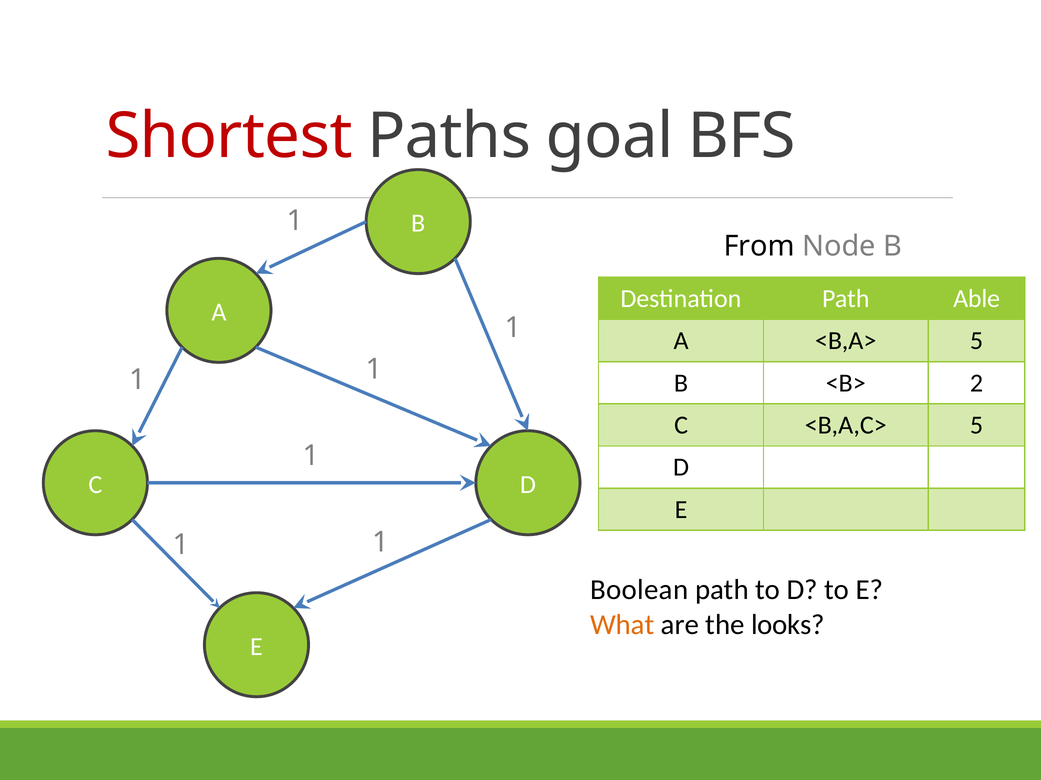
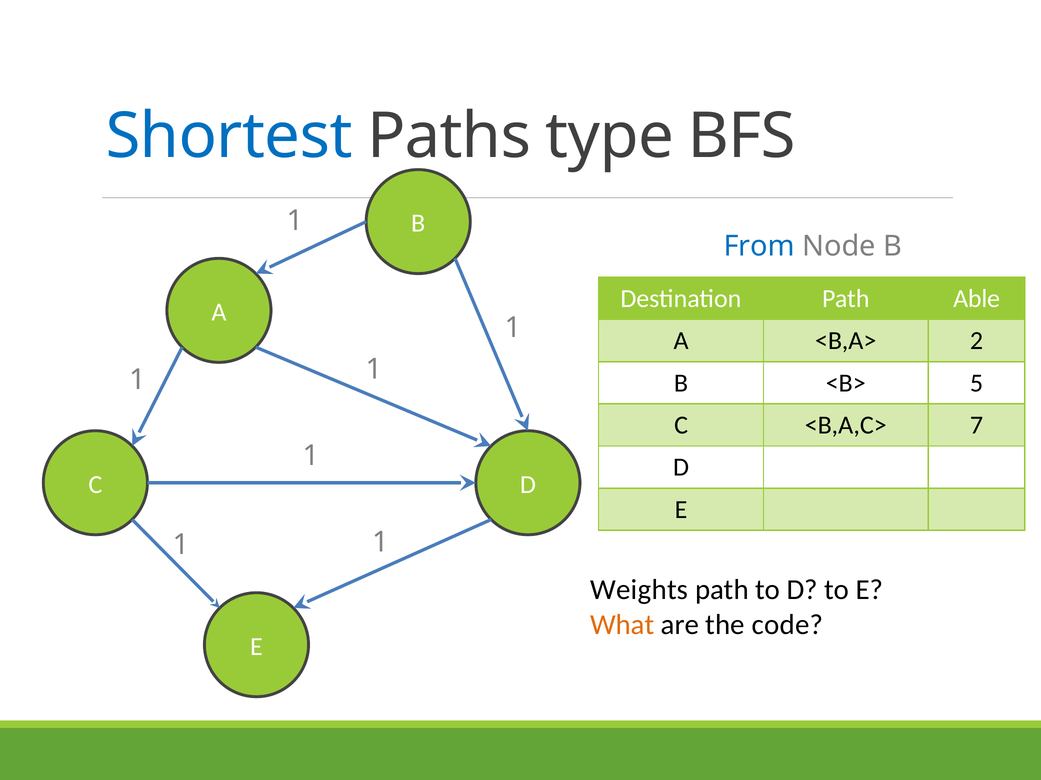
Shortest colour: red -> blue (229, 137)
goal: goal -> type (610, 137)
From colour: black -> blue (759, 246)
<B,A> 5: 5 -> 2 (976, 341)
2: 2 -> 5 (976, 383)
<B,A,C> 5: 5 -> 7 (976, 426)
Boolean: Boolean -> Weights (639, 591)
looks: looks -> code (788, 625)
